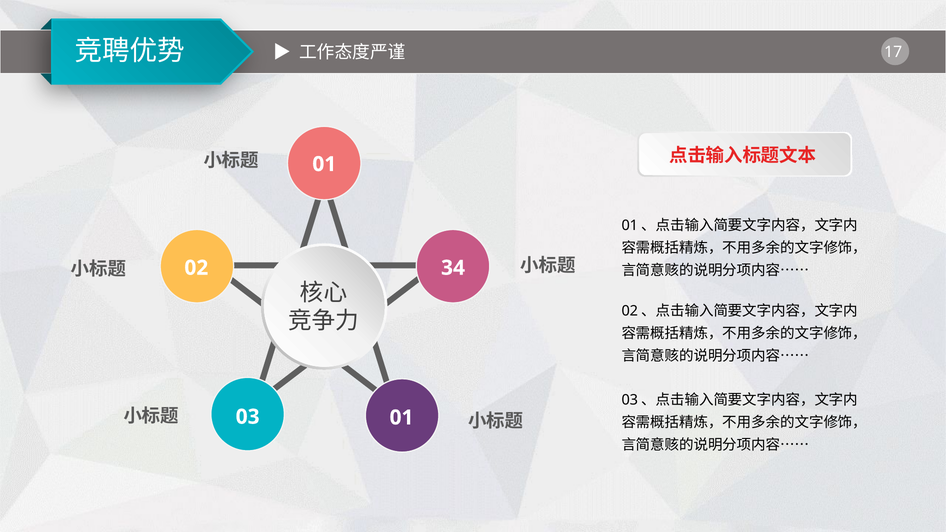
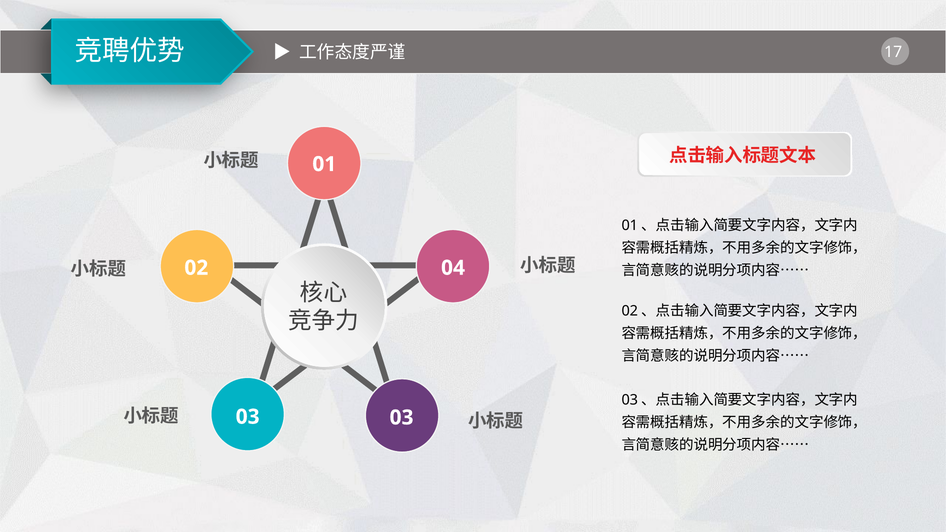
34: 34 -> 04 (453, 268)
03 01: 01 -> 03 (402, 418)
